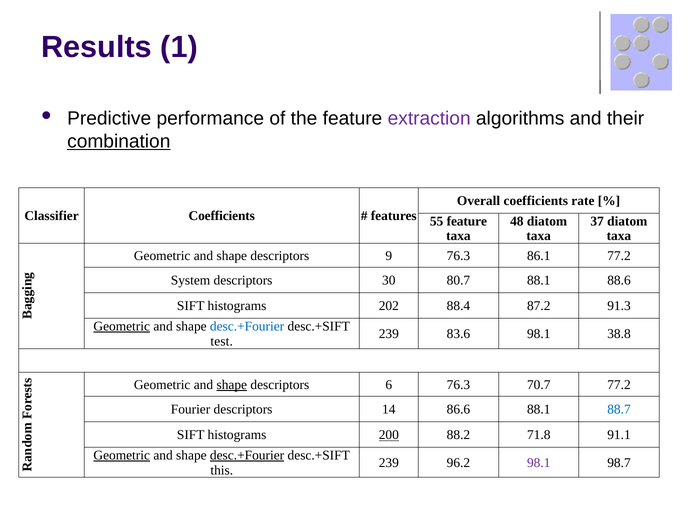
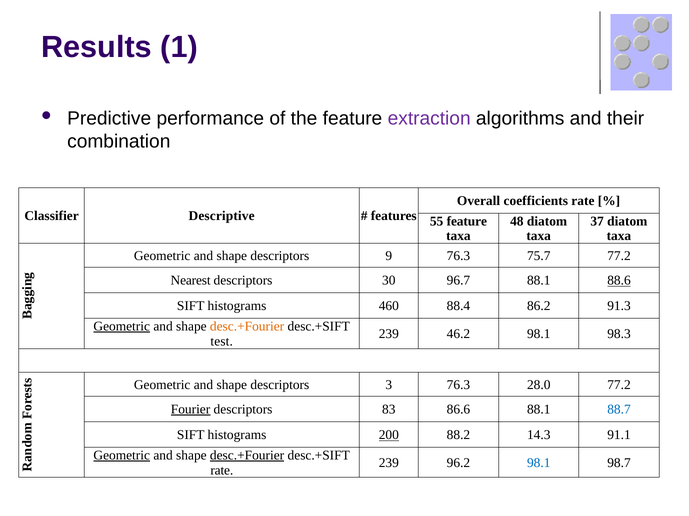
combination underline: present -> none (119, 142)
Classifier Coefficients: Coefficients -> Descriptive (222, 216)
86.1: 86.1 -> 75.7 (539, 256)
System: System -> Nearest (191, 281)
80.7: 80.7 -> 96.7 (458, 281)
88.6 underline: none -> present (619, 281)
202: 202 -> 460 (389, 306)
87.2: 87.2 -> 86.2 (539, 306)
desc.+Fourier colour: blue -> orange (247, 327)
83.6: 83.6 -> 46.2 (458, 334)
38.8: 38.8 -> 98.3 (619, 334)
shape underline: present -> none (232, 385)
6: 6 -> 3 (389, 385)
70.7: 70.7 -> 28.0 (539, 385)
Fourier underline: none -> present (191, 410)
14: 14 -> 83 (389, 410)
71.8: 71.8 -> 14.3 (539, 436)
98.1 colour: purple -> blue (539, 463)
this: this -> rate (222, 471)
